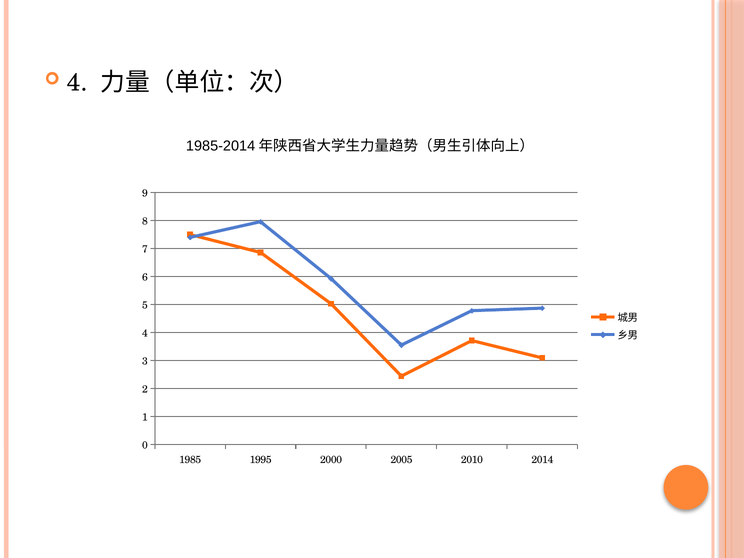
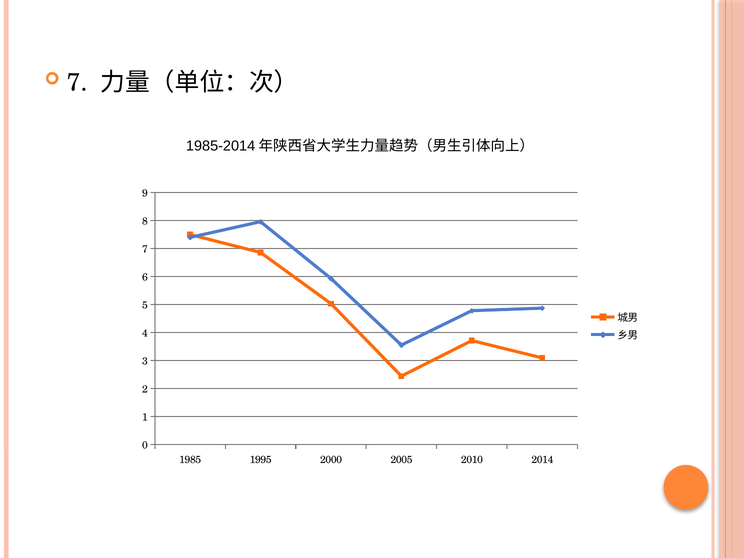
4: 4 -> 7 (77, 82)
